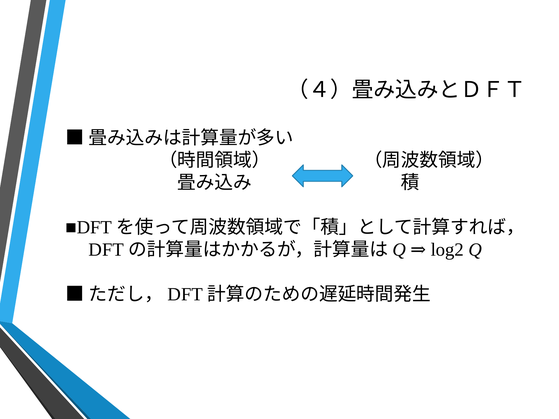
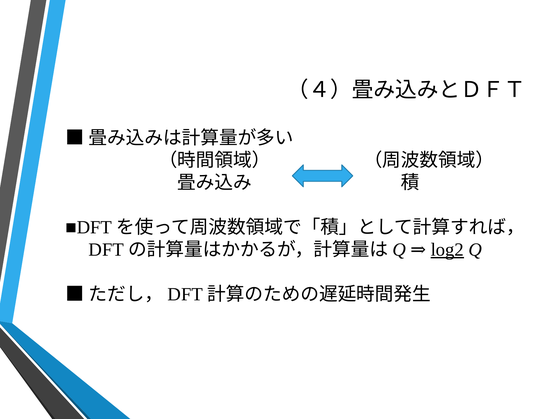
log2 underline: none -> present (447, 250)
